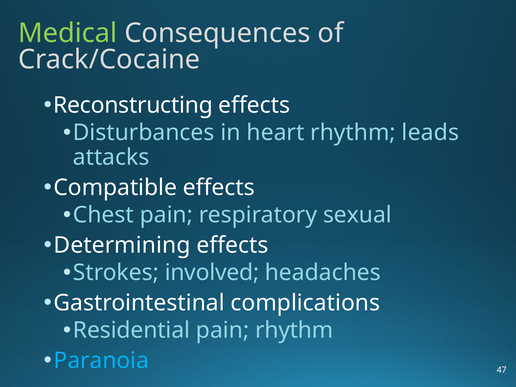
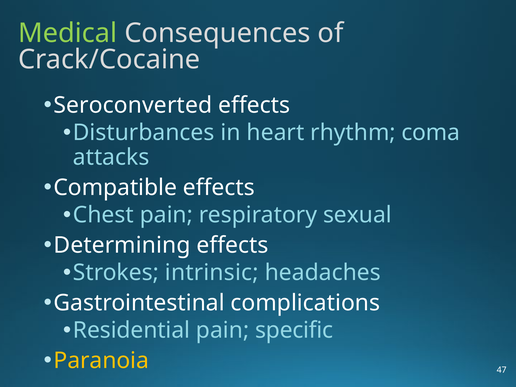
Reconstructing: Reconstructing -> Seroconverted (133, 105)
leads: leads -> coma (431, 133)
involved: involved -> intrinsic (212, 273)
pain rhythm: rhythm -> specific (294, 330)
Paranoia colour: light blue -> yellow (101, 360)
